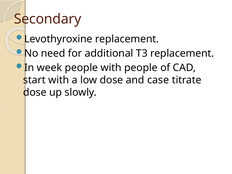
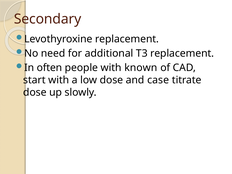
week: week -> often (49, 68)
with people: people -> known (141, 68)
